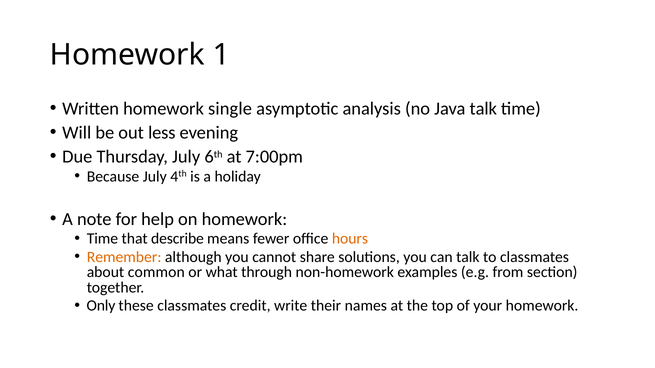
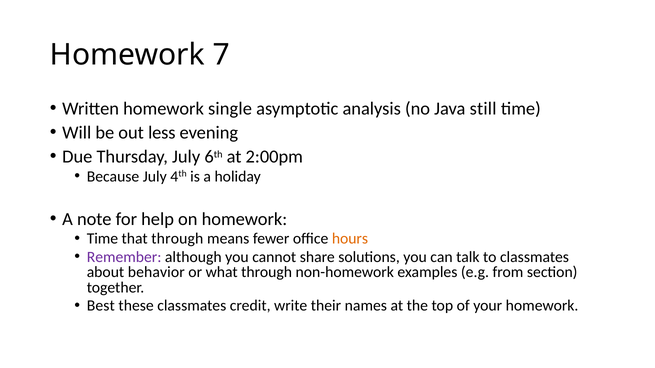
1: 1 -> 7 (221, 55)
Java talk: talk -> still (483, 109)
7:00pm: 7:00pm -> 2:00pm (274, 157)
that describe: describe -> through (177, 239)
Remember colour: orange -> purple (124, 257)
common: common -> behavior (156, 273)
Only: Only -> Best (101, 306)
